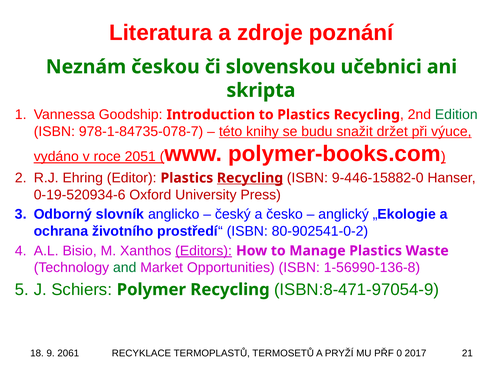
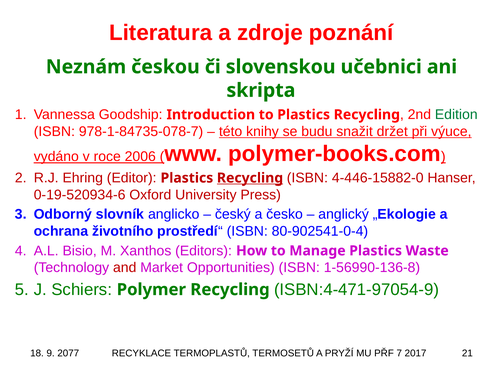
2051: 2051 -> 2006 (140, 156)
9-446-15882-0: 9-446-15882-0 -> 4-446-15882-0 (378, 178)
80-902541-0-2: 80-902541-0-2 -> 80-902541-0-4 (320, 231)
Editors underline: present -> none (204, 250)
and colour: green -> red (125, 267)
ISBN:8-471-97054-9: ISBN:8-471-97054-9 -> ISBN:4-471-97054-9 (357, 289)
2061: 2061 -> 2077 (68, 353)
0: 0 -> 7 (399, 353)
